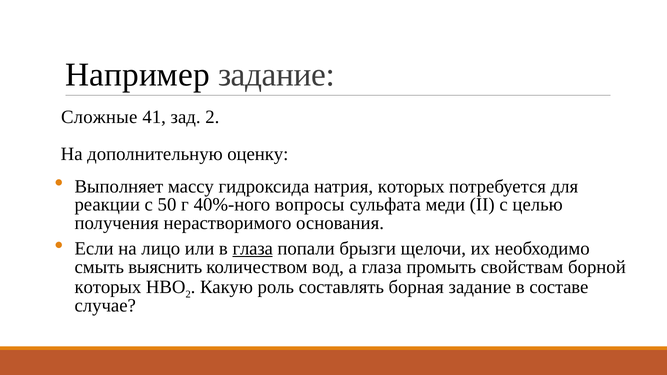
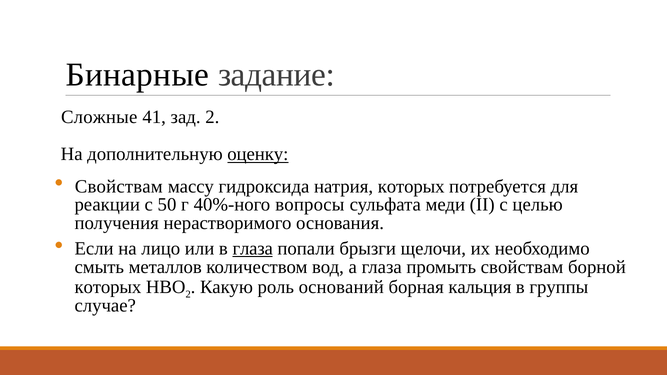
Например: Например -> Бинарные (137, 75)
оценку underline: none -> present (258, 154)
Выполняет: Выполняет -> Свойствам (119, 186)
выяснить: выяснить -> металлов (165, 267)
составлять: составлять -> оснований (341, 287)
борная задание: задание -> кальция (480, 287)
составе: составе -> группы (559, 287)
